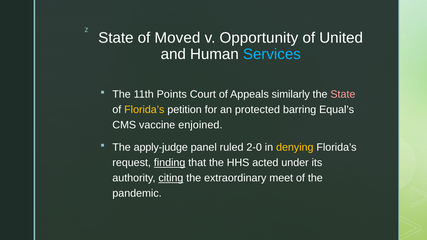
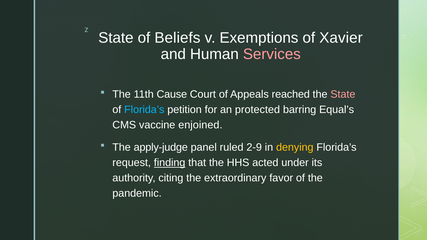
Moved: Moved -> Beliefs (177, 38)
Opportunity: Opportunity -> Exemptions (259, 38)
United: United -> Xavier (341, 38)
Services colour: light blue -> pink (272, 54)
Points: Points -> Cause (172, 94)
similarly: similarly -> reached (291, 94)
Florida’s colour: yellow -> light blue (144, 110)
2-0: 2-0 -> 2-9 (254, 147)
citing underline: present -> none (171, 178)
meet: meet -> favor (281, 178)
